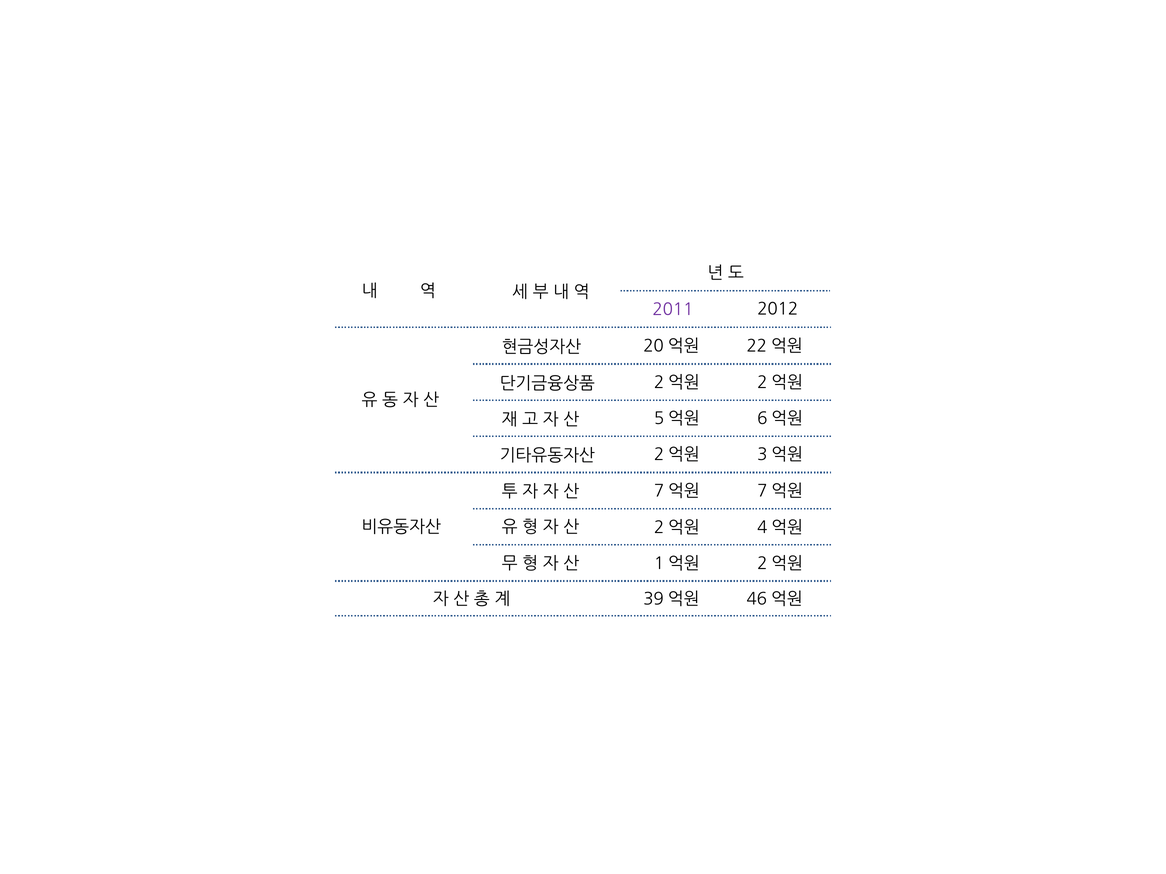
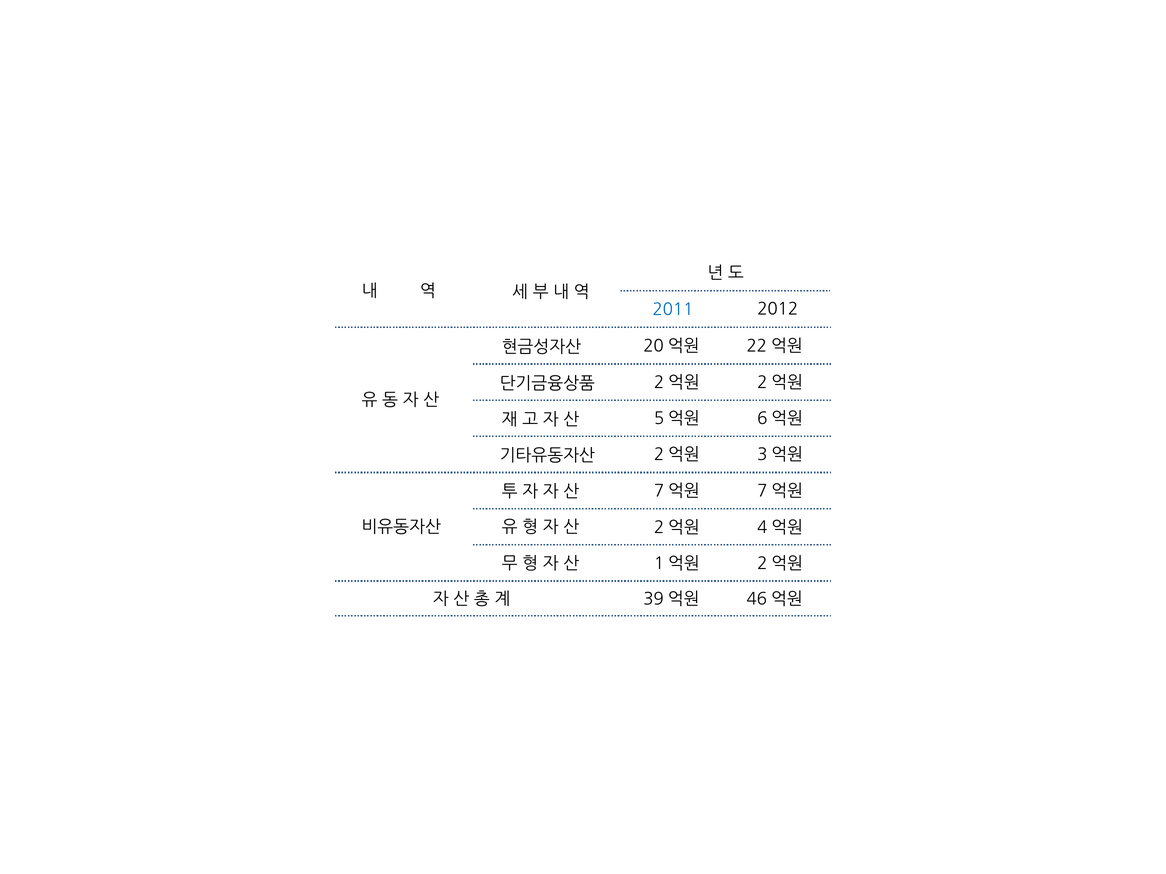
2011 colour: purple -> blue (673, 310)
